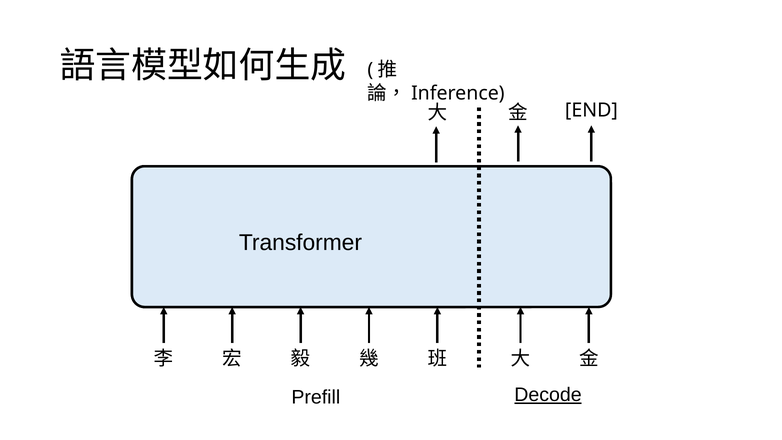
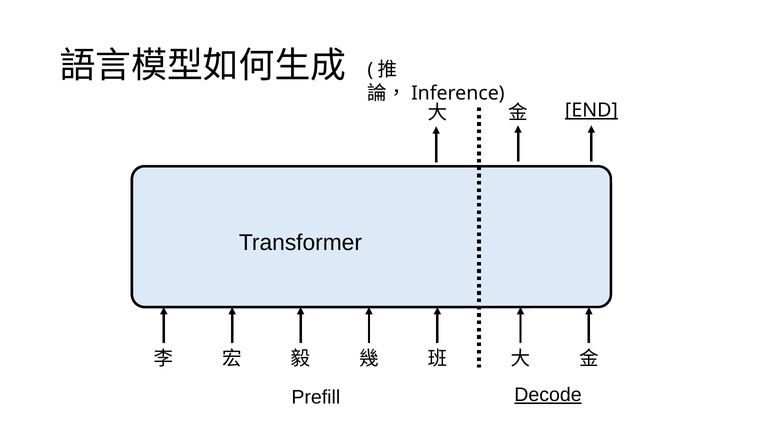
END underline: none -> present (591, 110)
